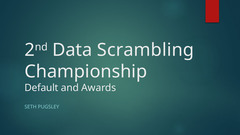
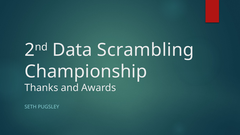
Default: Default -> Thanks (41, 88)
